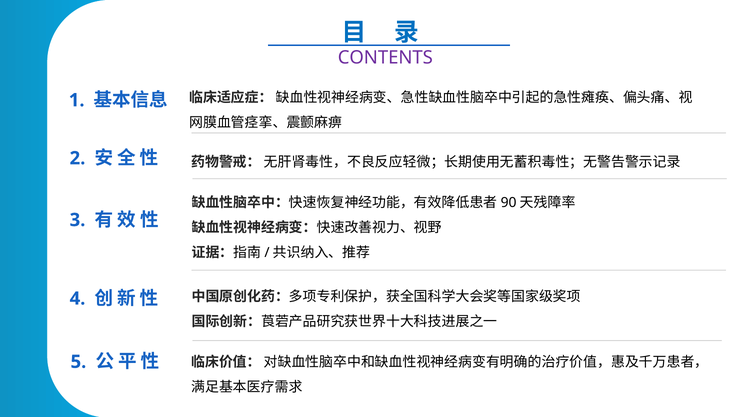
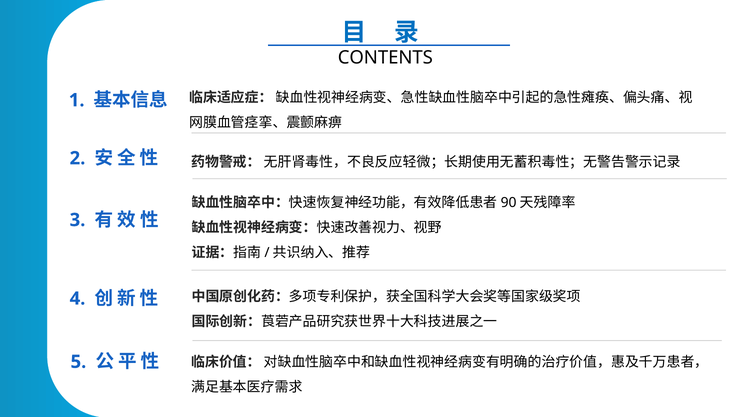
CONTENTS colour: purple -> black (385, 58)
